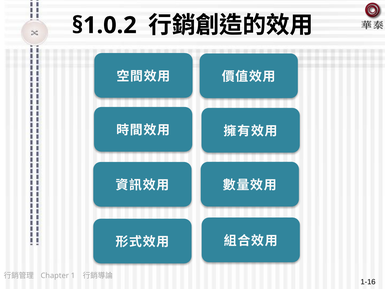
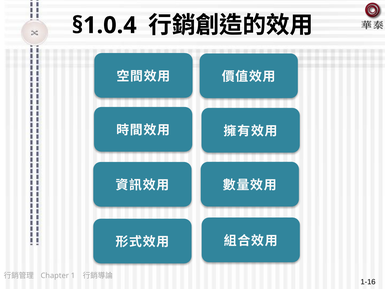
§1.0.2: §1.0.2 -> §1.0.4 (104, 25)
